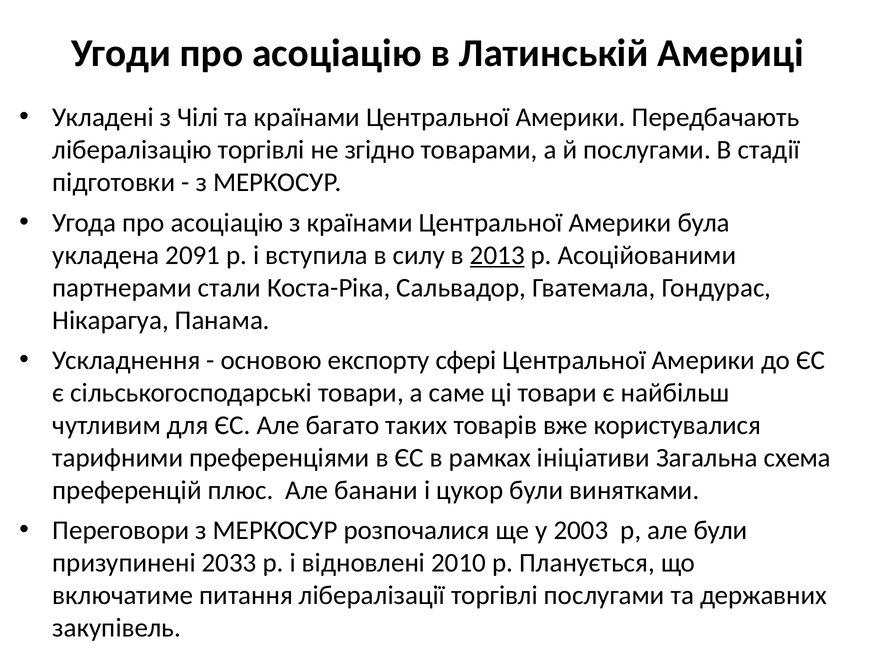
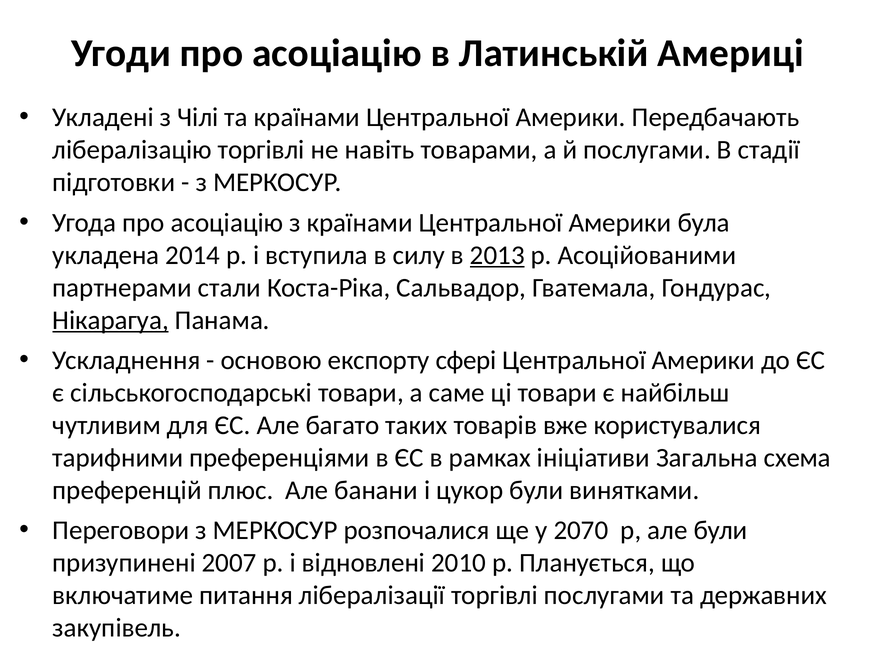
згідно: згідно -> навіть (380, 150)
2091: 2091 -> 2014 (193, 255)
Нікарагуа underline: none -> present (111, 320)
2003: 2003 -> 2070 (581, 530)
2033: 2033 -> 2007 (229, 563)
